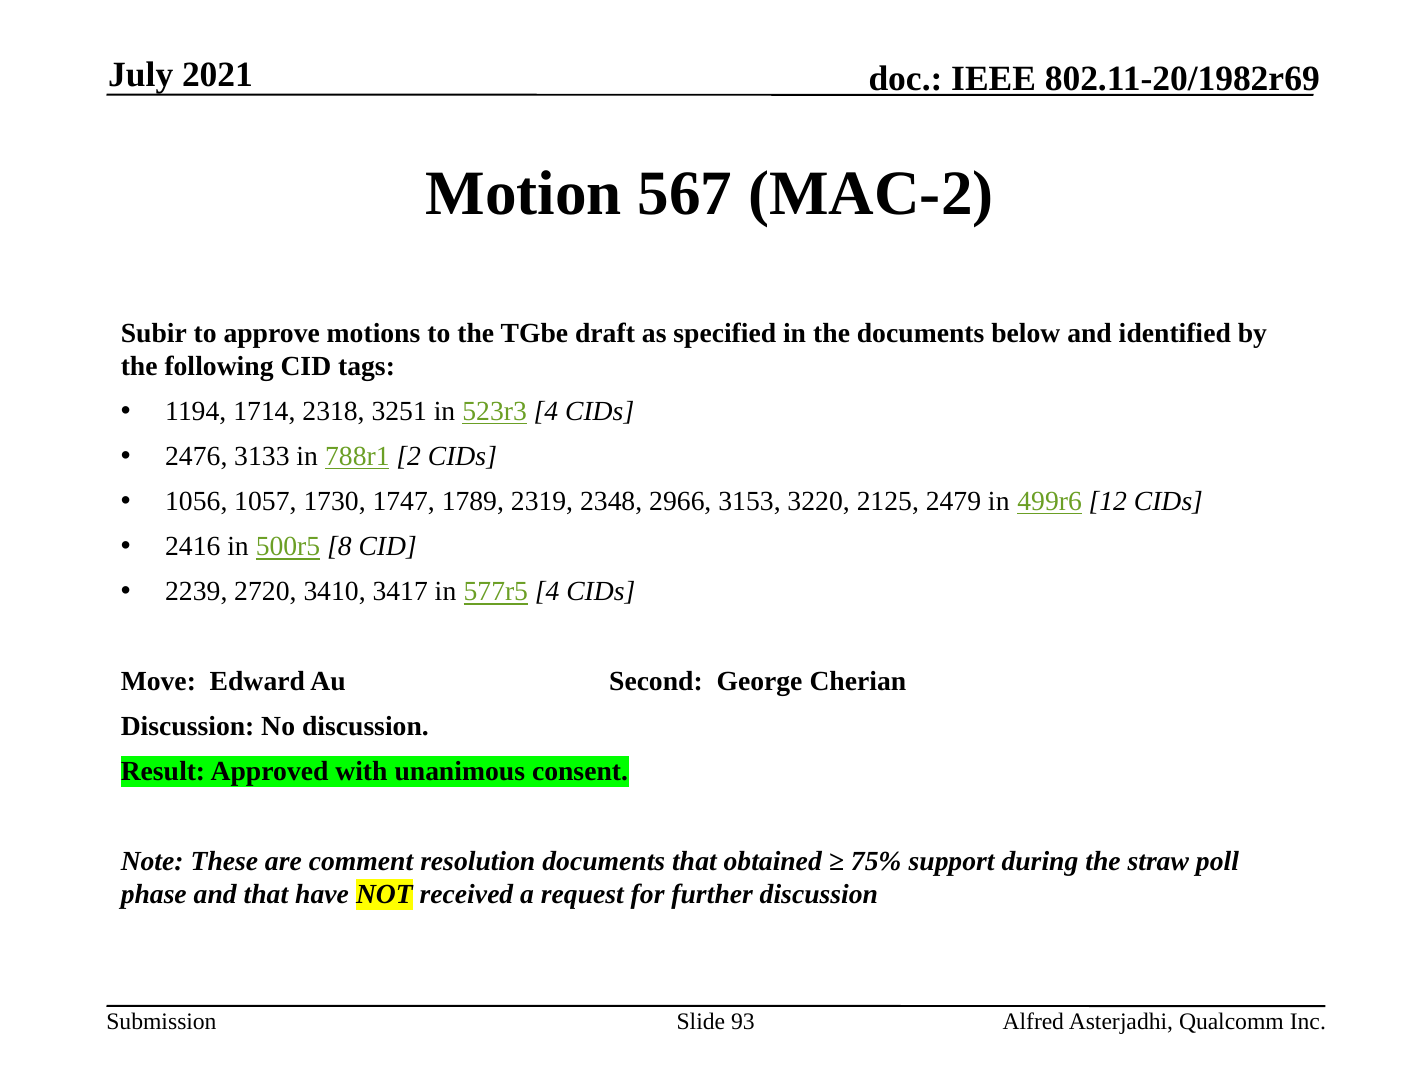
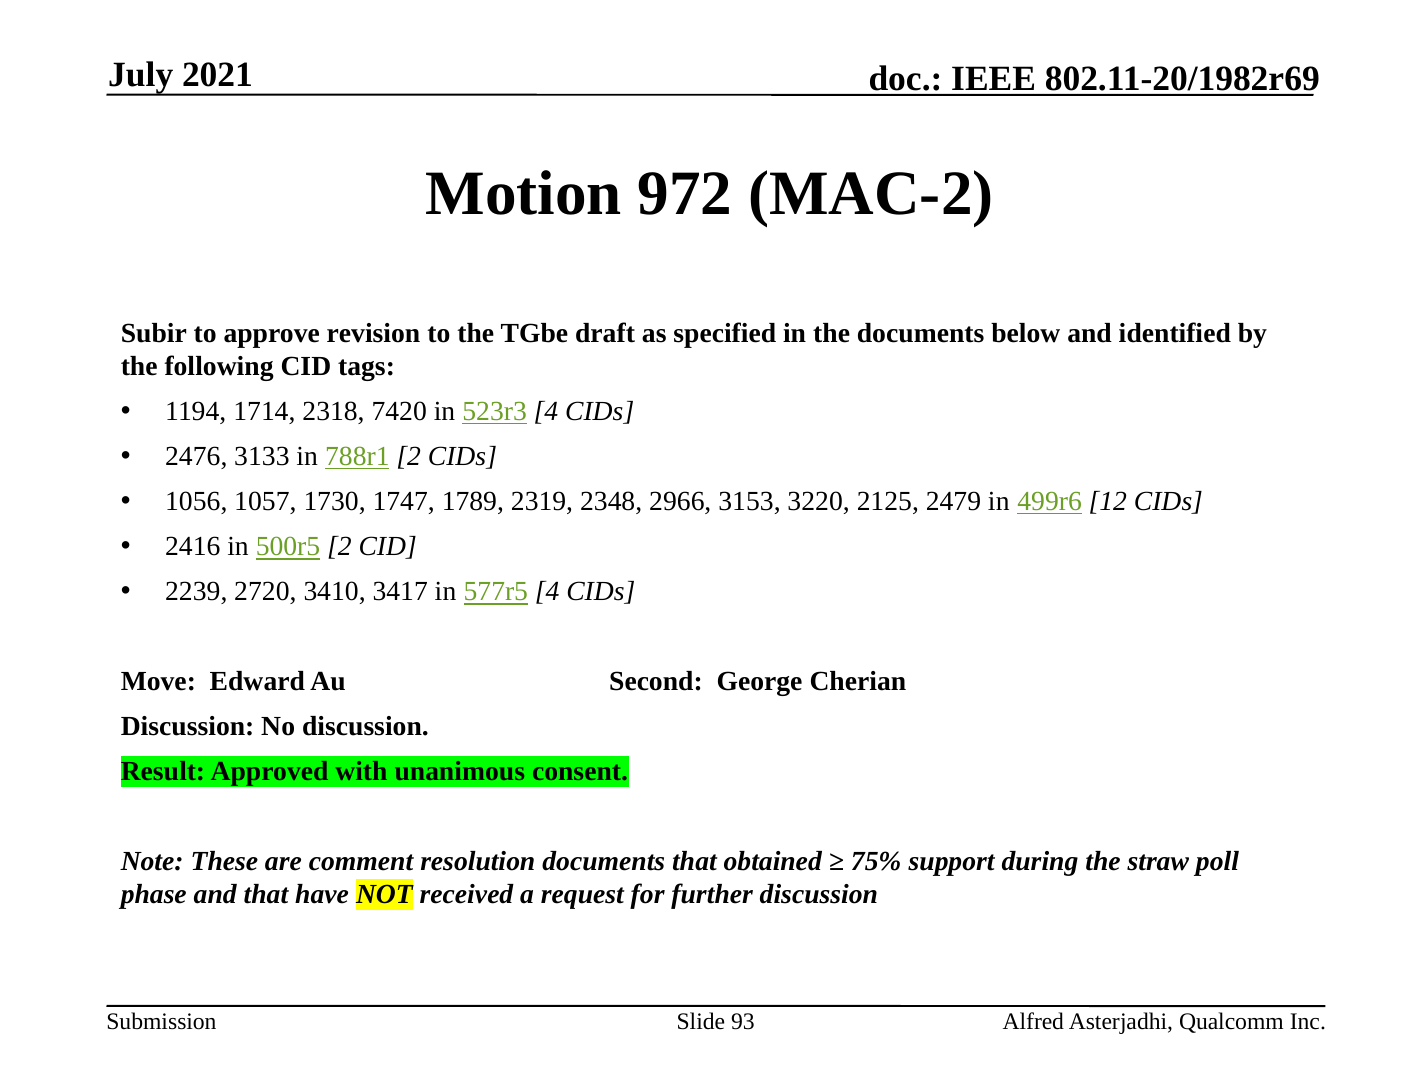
567: 567 -> 972 (685, 194)
motions: motions -> revision (374, 333)
3251: 3251 -> 7420 (399, 411)
500r5 8: 8 -> 2 (339, 546)
